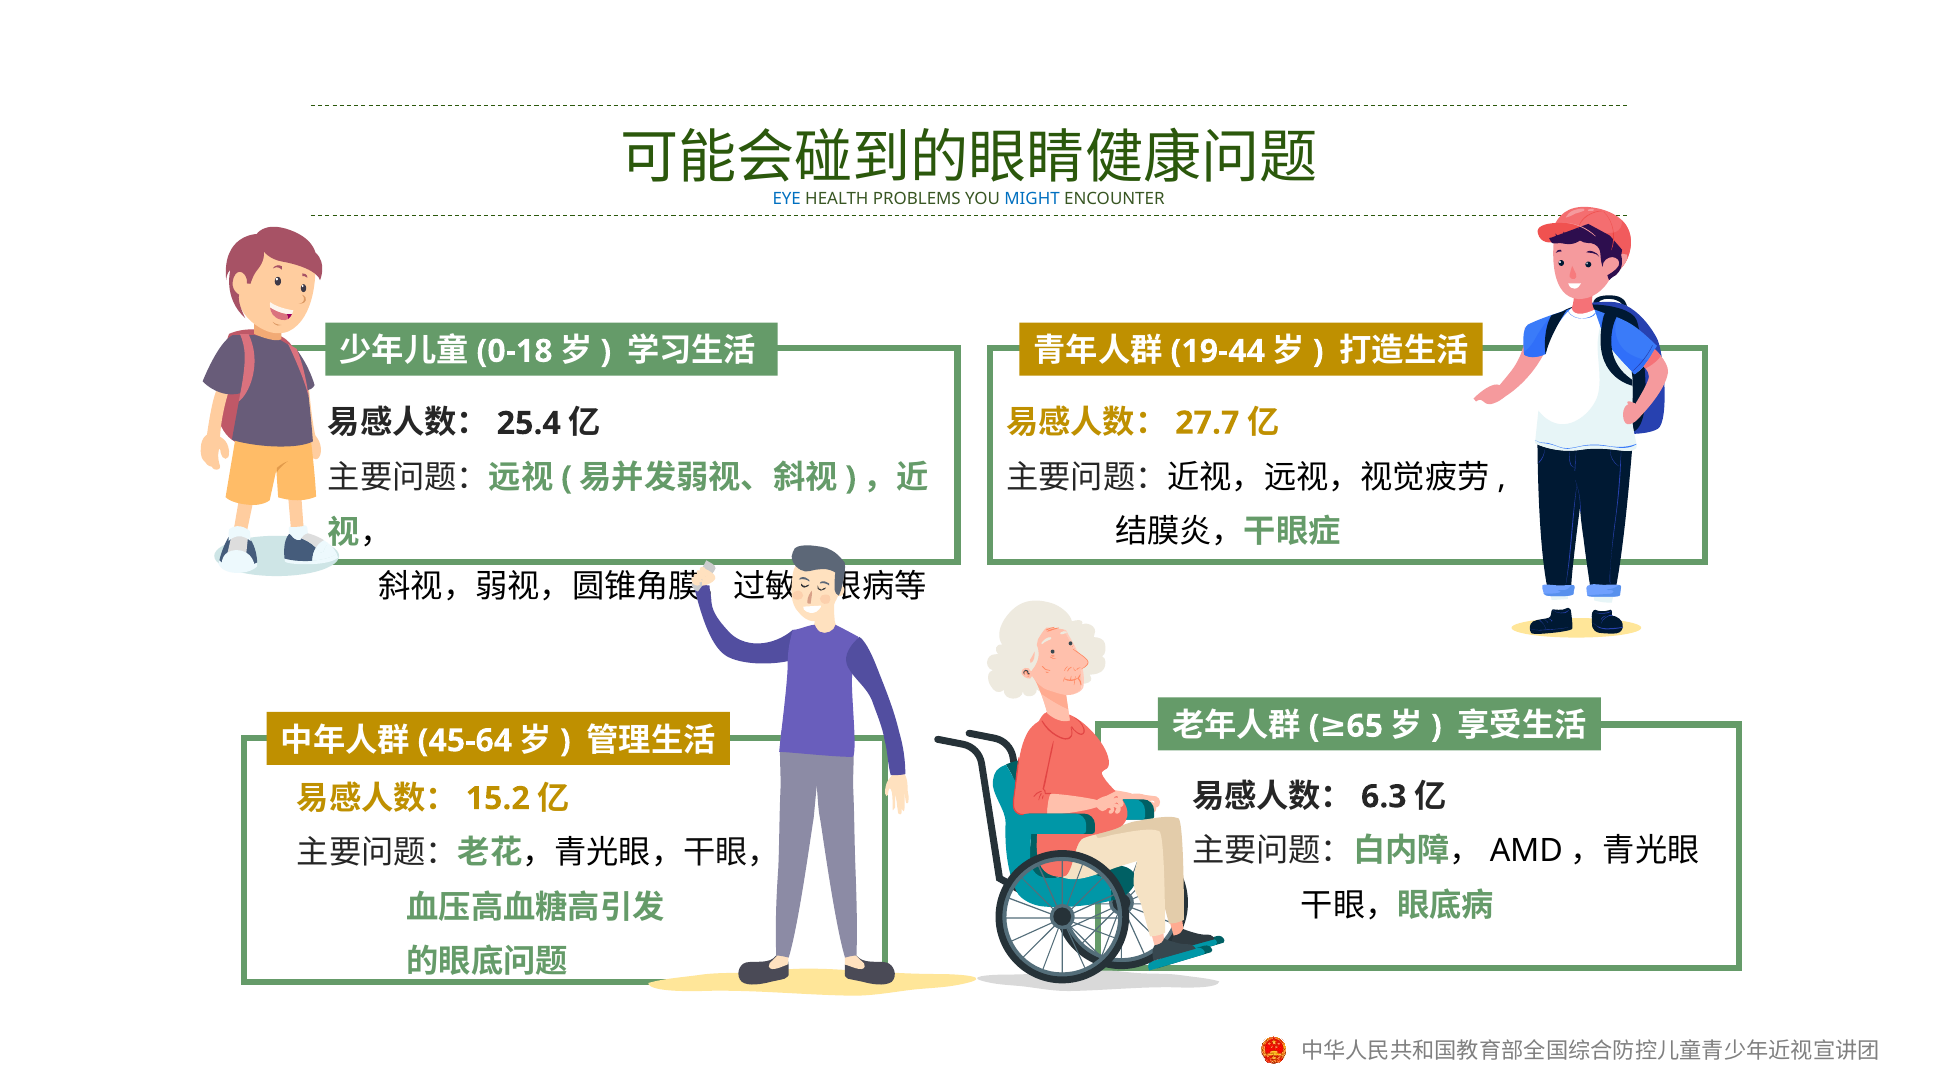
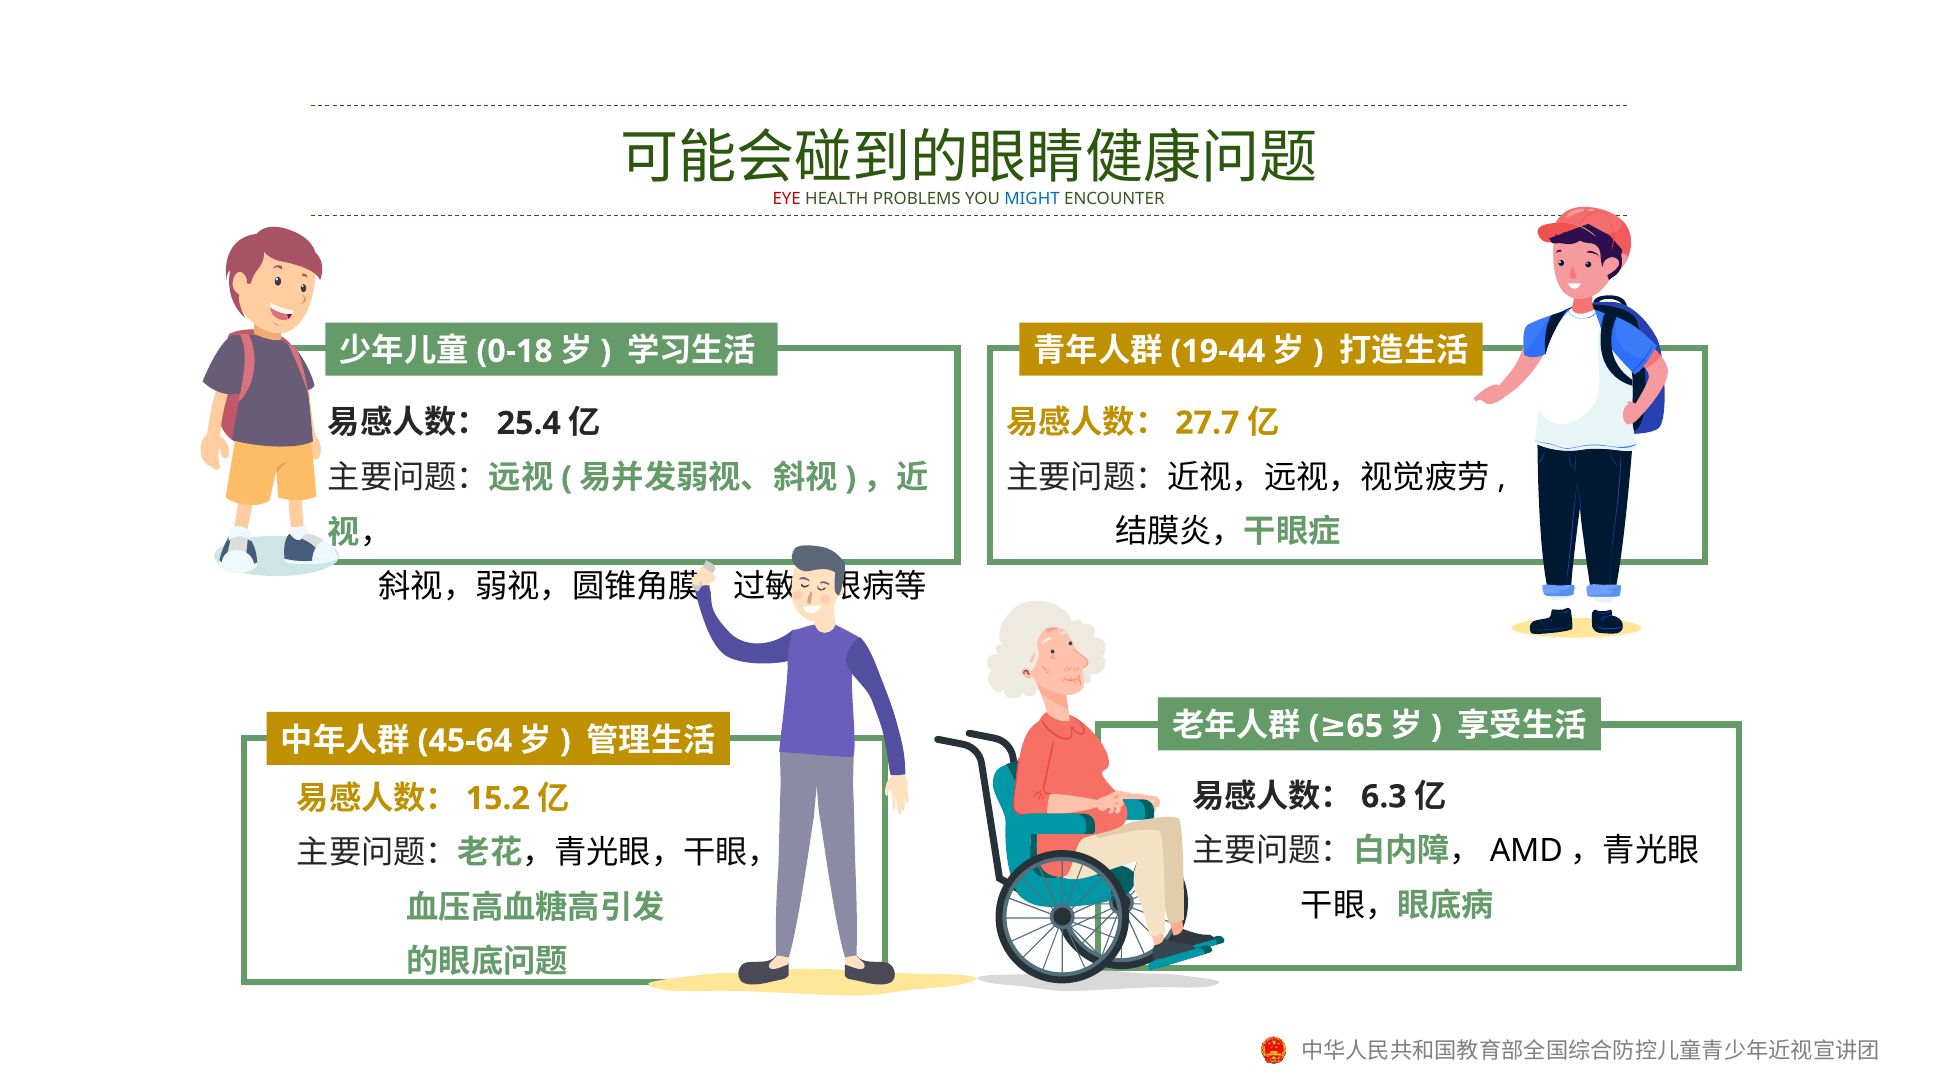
EYE colour: blue -> red (787, 199)
